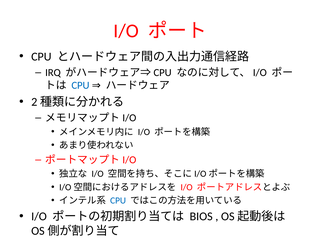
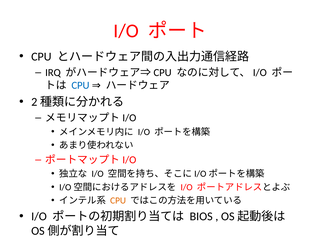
CPU colour: blue -> orange (118, 201)
